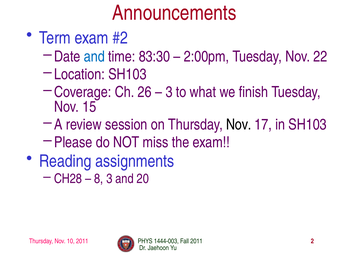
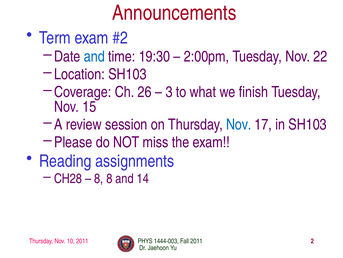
83:30: 83:30 -> 19:30 (154, 56)
Nov colour: black -> blue (239, 124)
8 3: 3 -> 8 (109, 178)
20: 20 -> 14 (143, 178)
